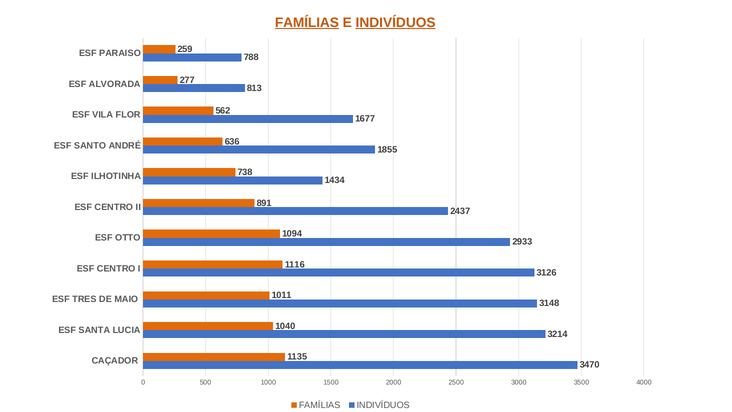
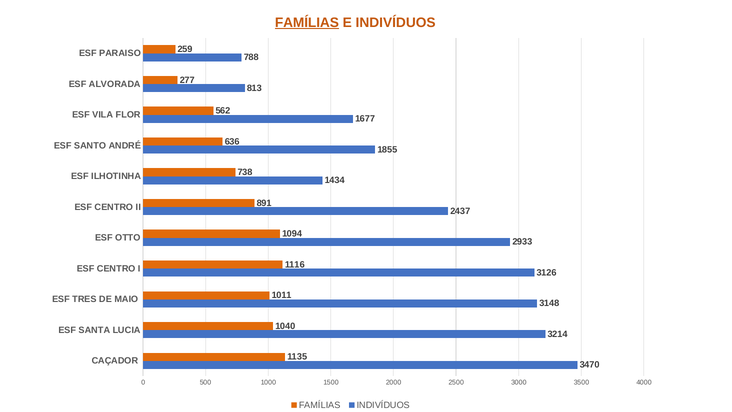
INDIVÍDUOS underline: present -> none (396, 23)
